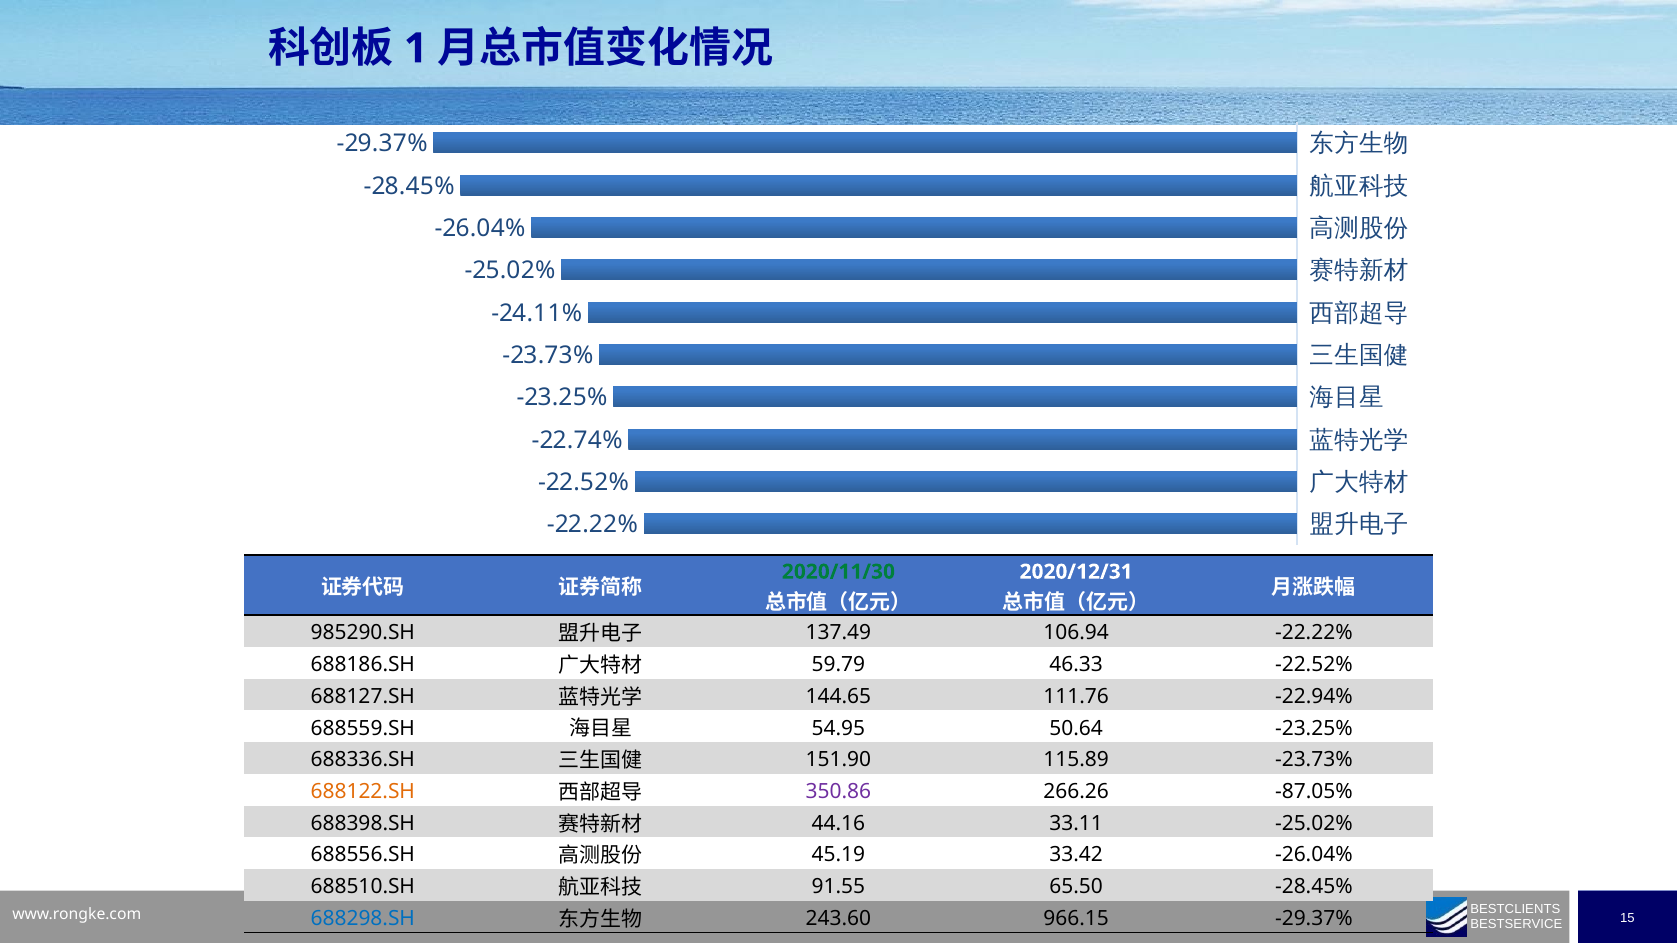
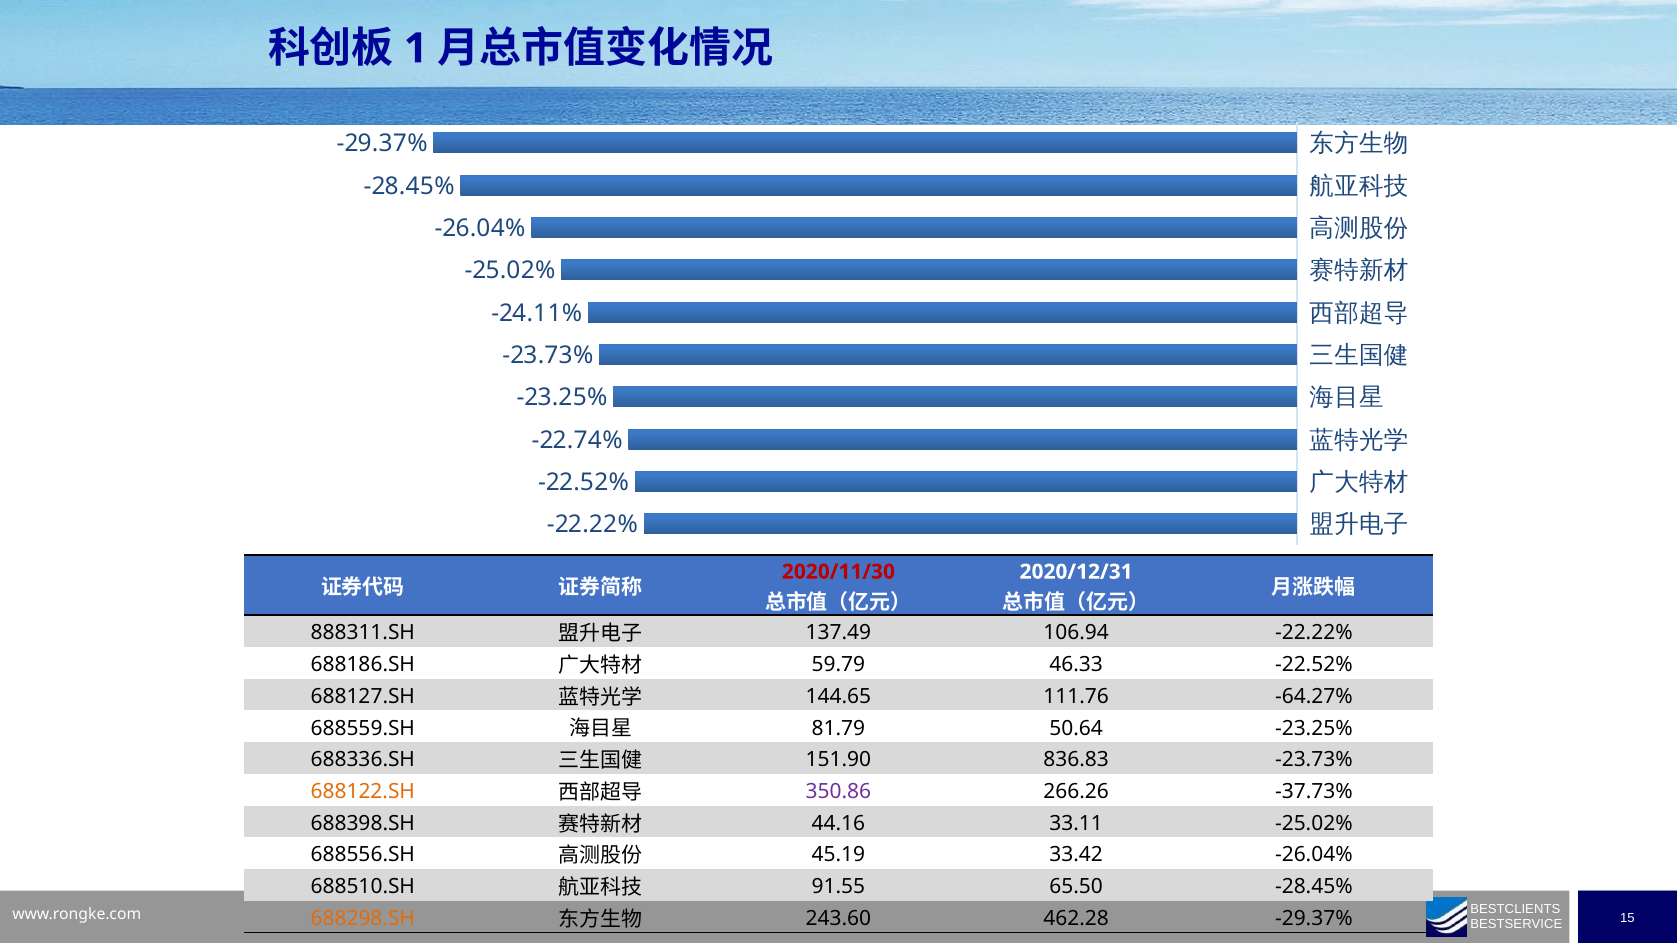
2020/11/30 colour: green -> red (838, 572)
985290.SH: 985290.SH -> 888311.SH (363, 633)
-22.94%: -22.94% -> -64.27% (1314, 697)
54.95: 54.95 -> 81.79 (838, 728)
115.89: 115.89 -> 836.83 (1076, 760)
-87.05%: -87.05% -> -37.73% (1314, 792)
688298.SH colour: blue -> orange (363, 919)
966.15: 966.15 -> 462.28 (1076, 919)
